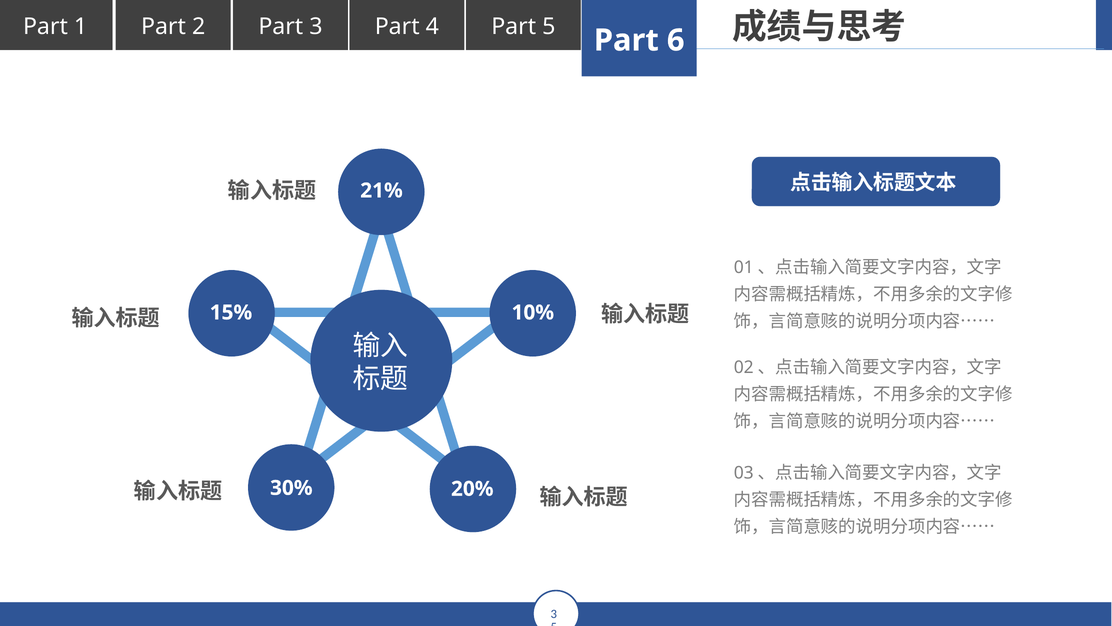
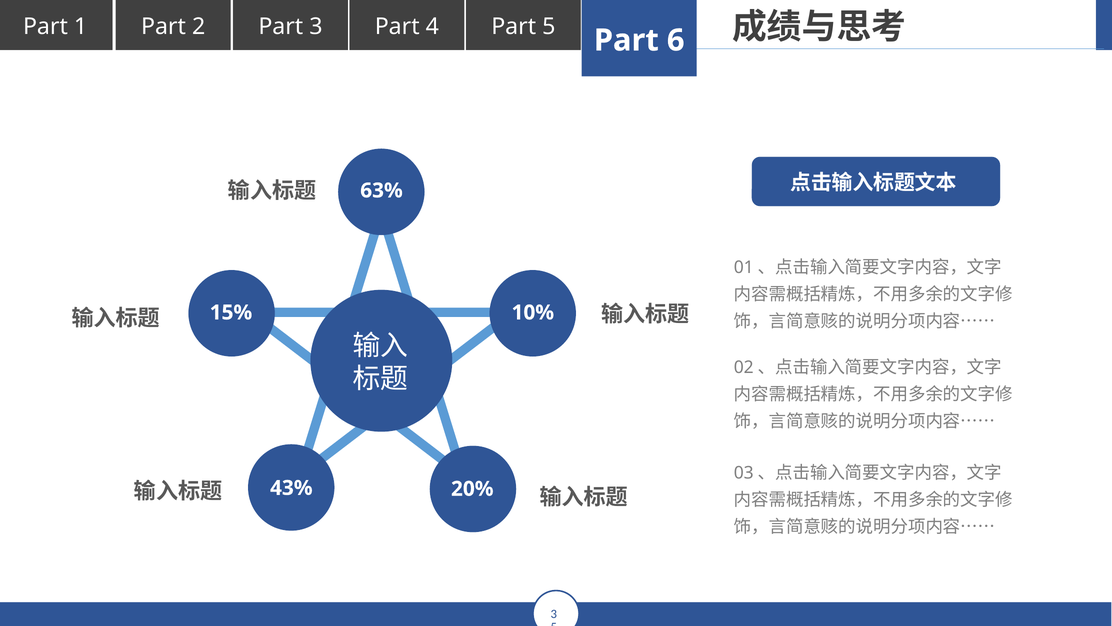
21%: 21% -> 63% (381, 190)
30%: 30% -> 43% (291, 488)
